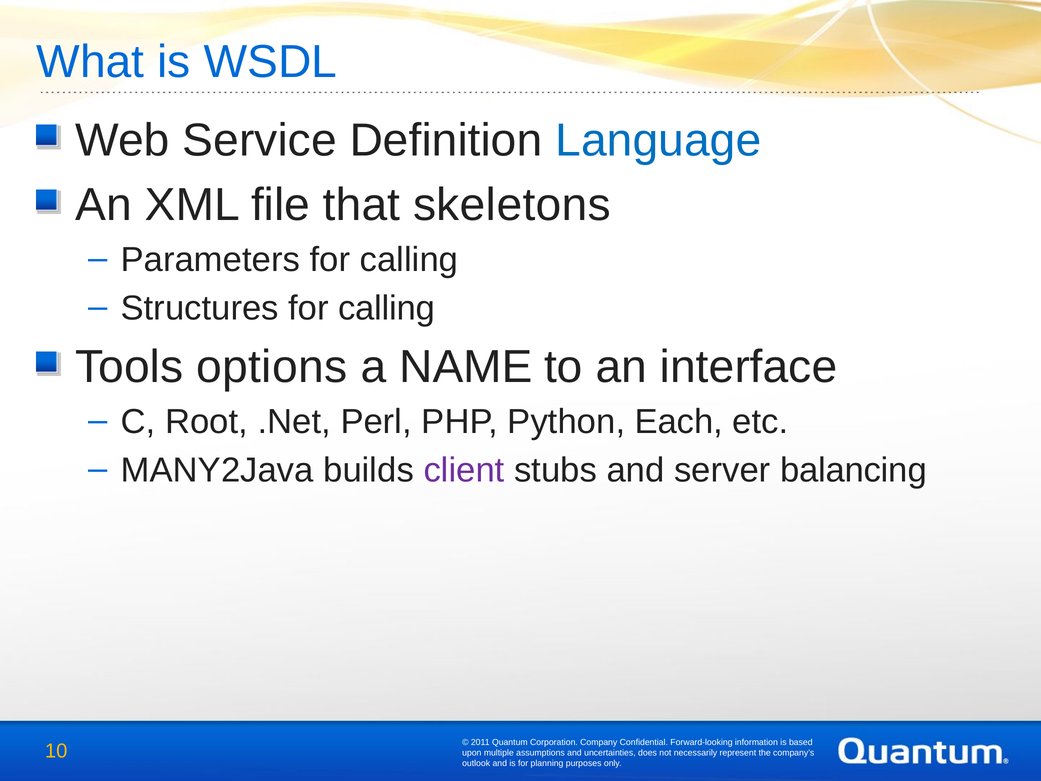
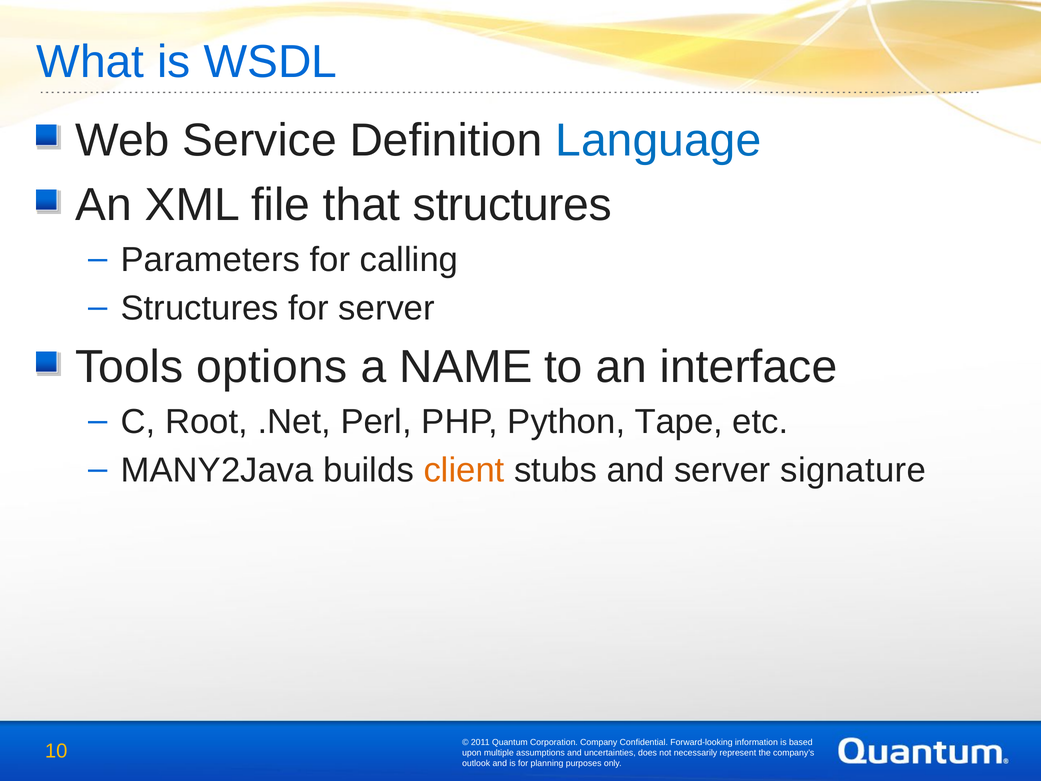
that skeletons: skeletons -> structures (512, 205)
Structures for calling: calling -> server (387, 308)
Each: Each -> Tape (679, 422)
client colour: purple -> orange (464, 470)
balancing: balancing -> signature (853, 470)
